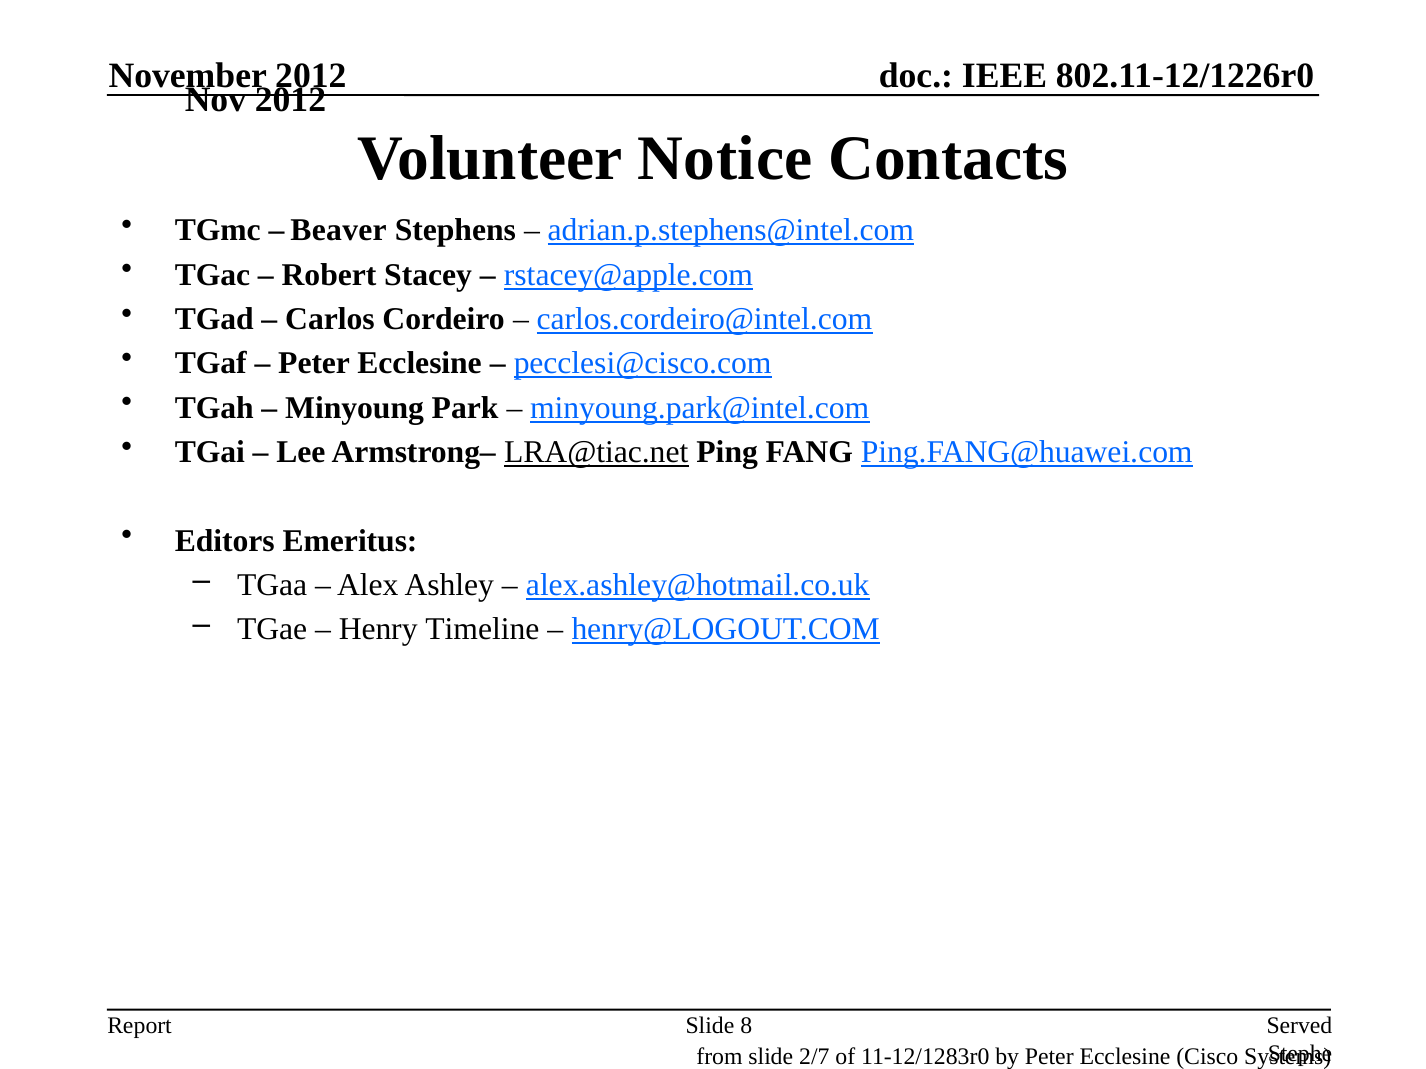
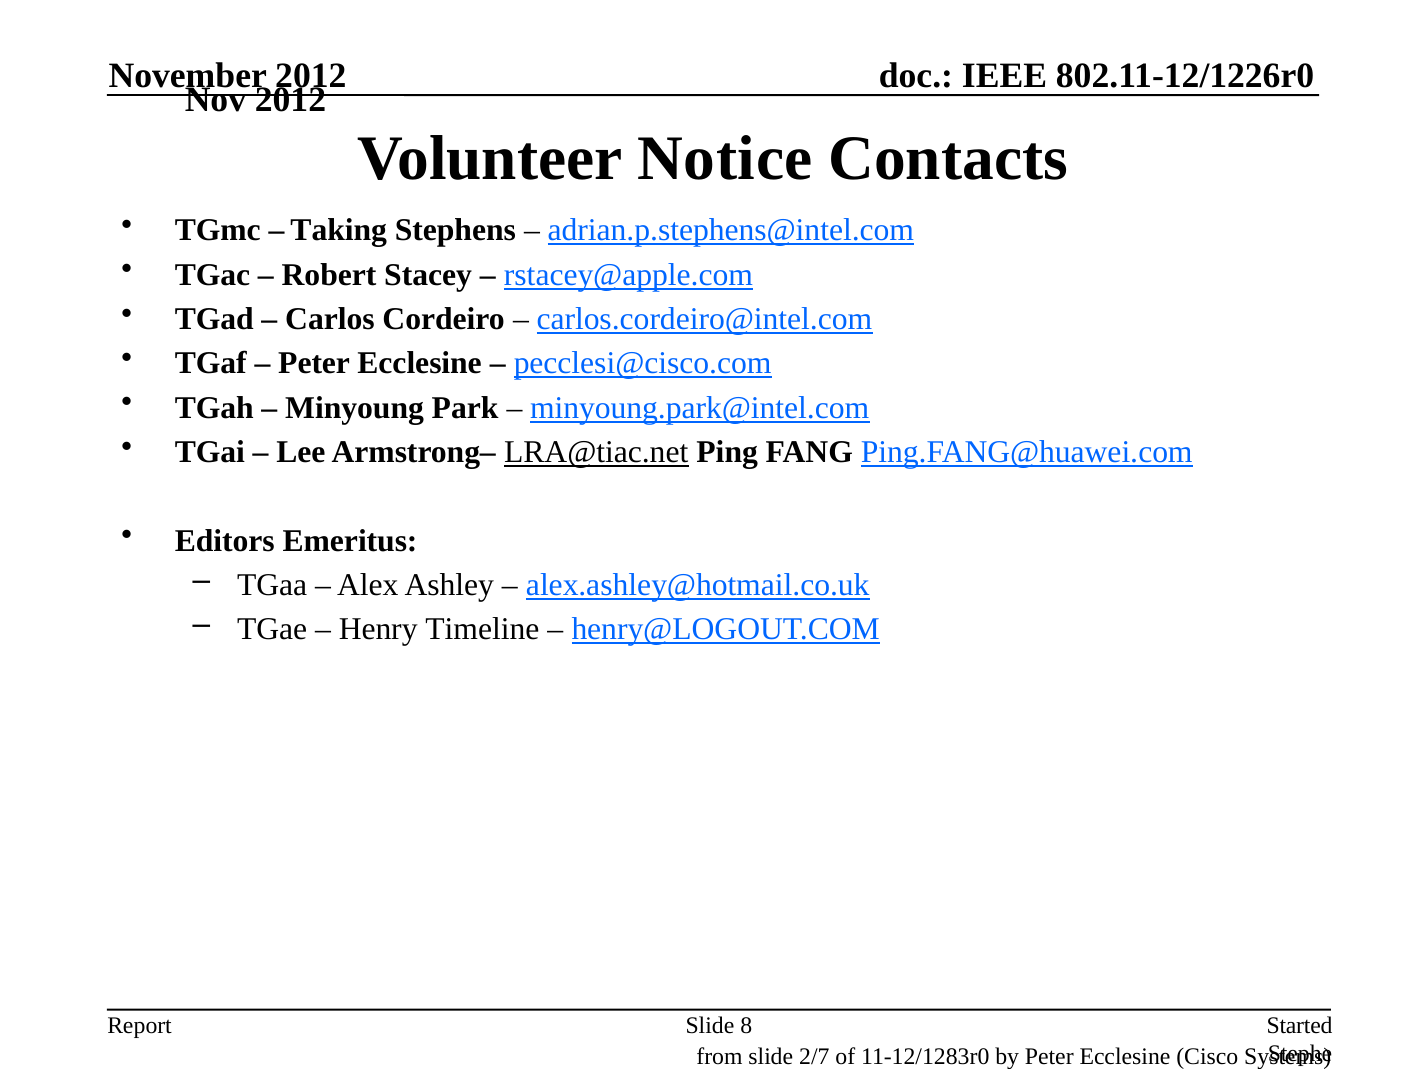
Beaver: Beaver -> Taking (339, 230)
Served: Served -> Started (1300, 1026)
